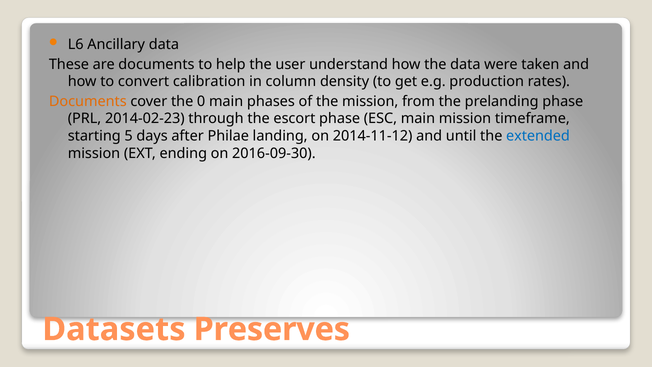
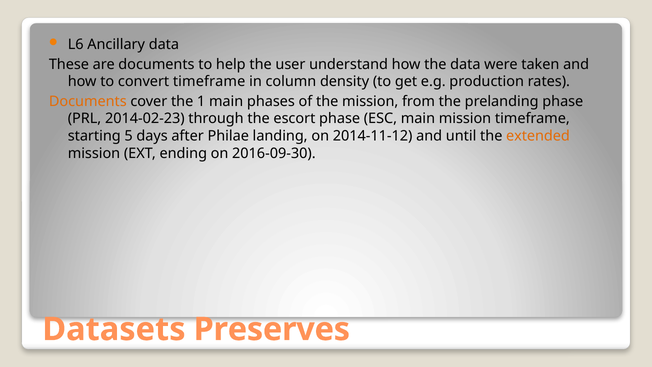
convert calibration: calibration -> timeframe (209, 82)
0: 0 -> 1 (201, 101)
extended colour: blue -> orange (538, 136)
